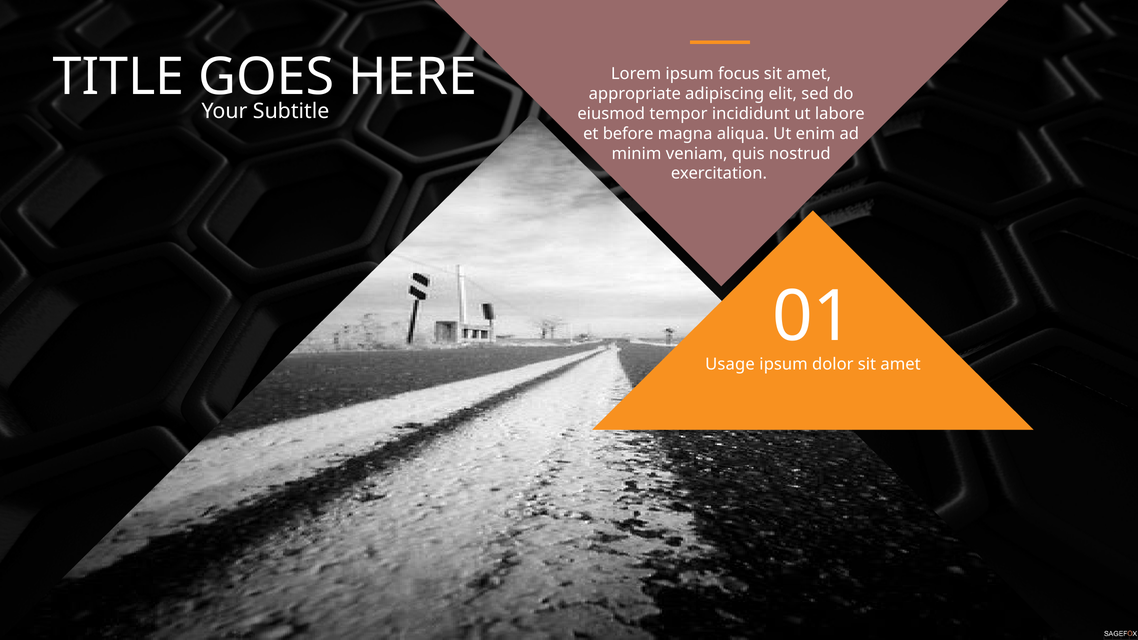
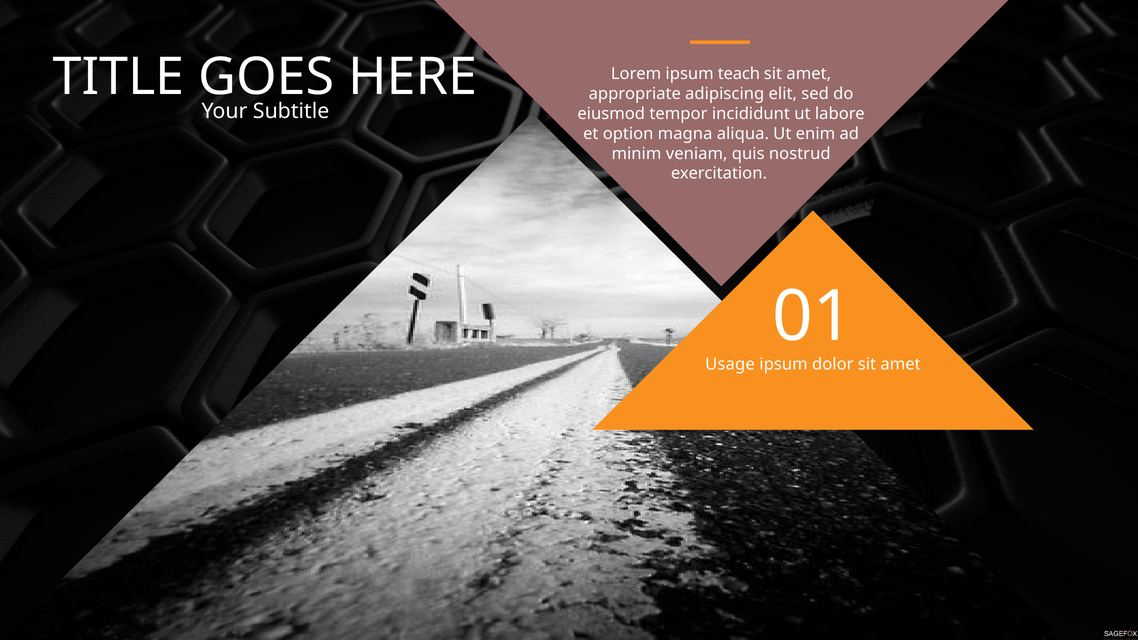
focus: focus -> teach (739, 74)
before: before -> option (628, 134)
